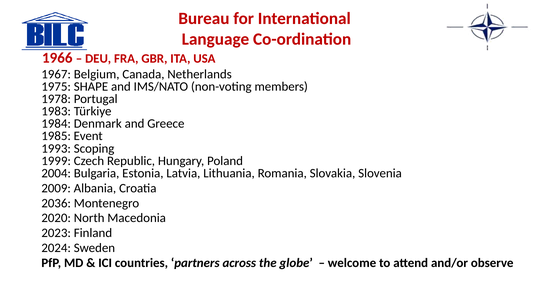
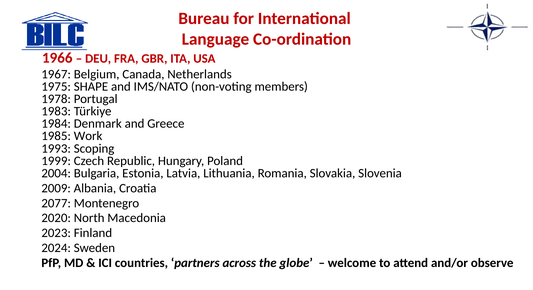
Event: Event -> Work (88, 136)
2036: 2036 -> 2077 (56, 203)
